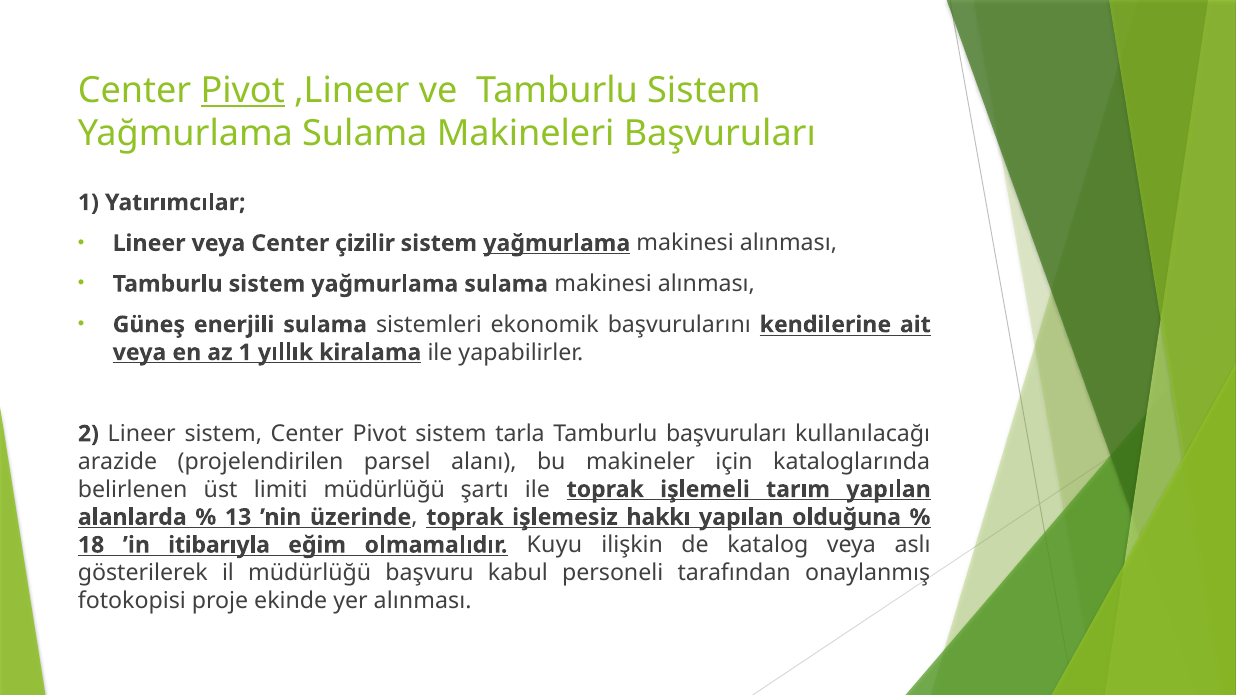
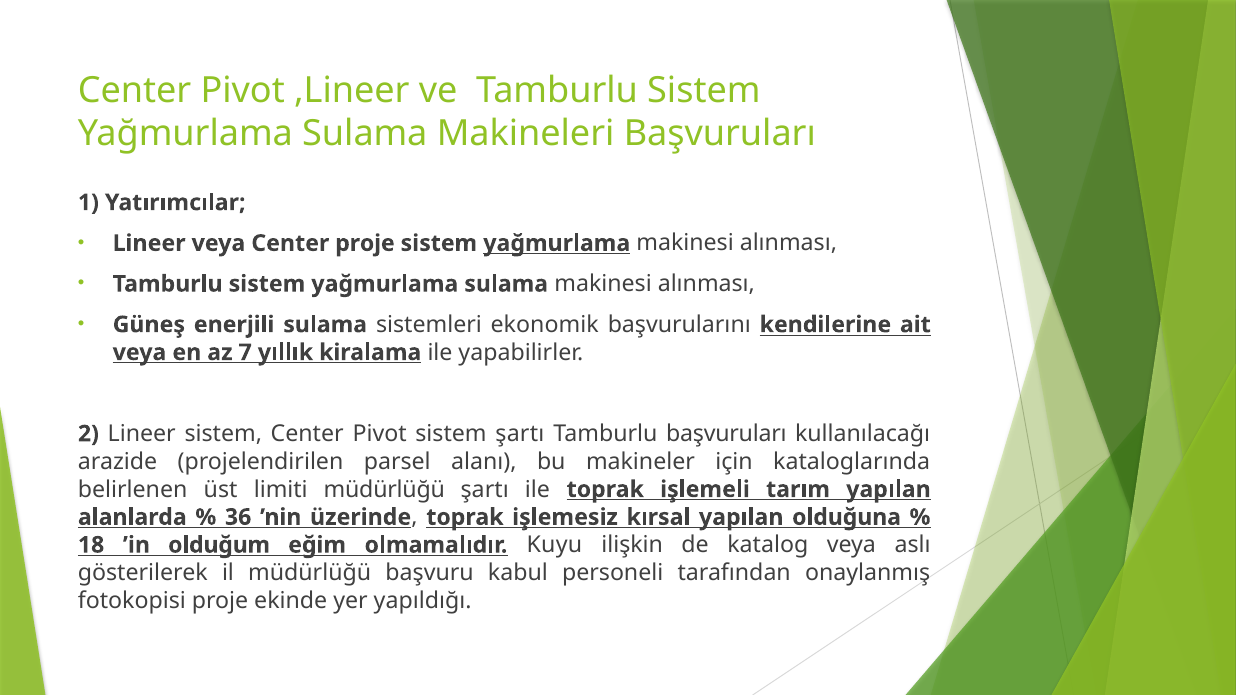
Pivot underline: present -> none (243, 91)
Center çizilir: çizilir -> proje (365, 243)
az 1: 1 -> 7 (245, 353)
sistem tarla: tarla -> şartı (520, 434)
13: 13 -> 36 (238, 517)
hakkı: hakkı -> kırsal (658, 517)
itibarıyla: itibarıyla -> olduğum (219, 545)
yer alınması: alınması -> yapıldığı (423, 601)
